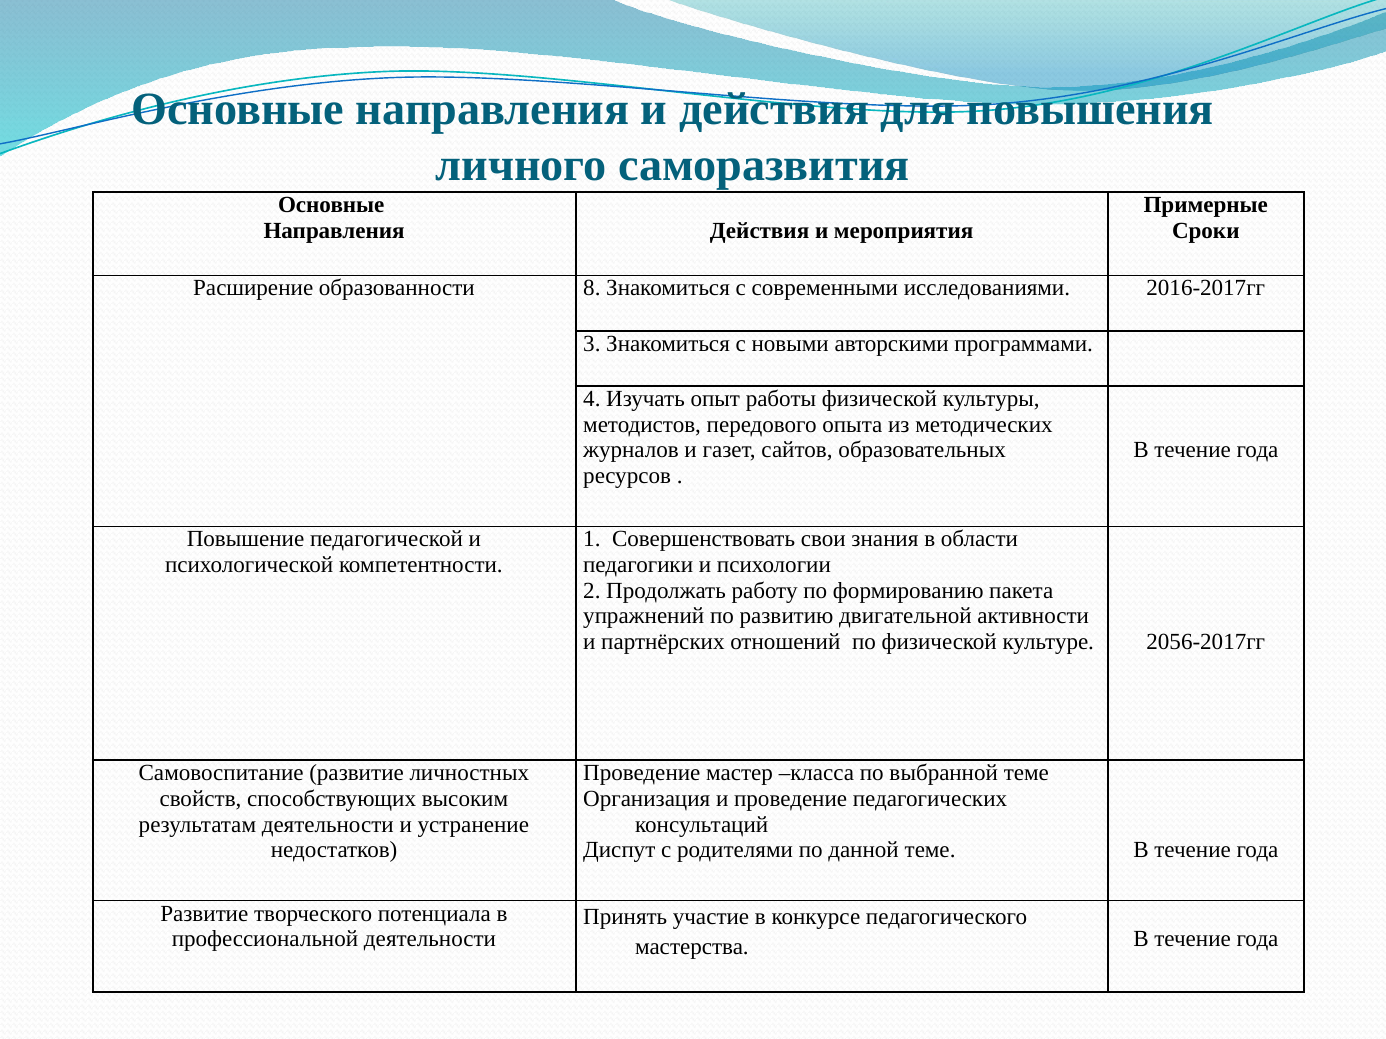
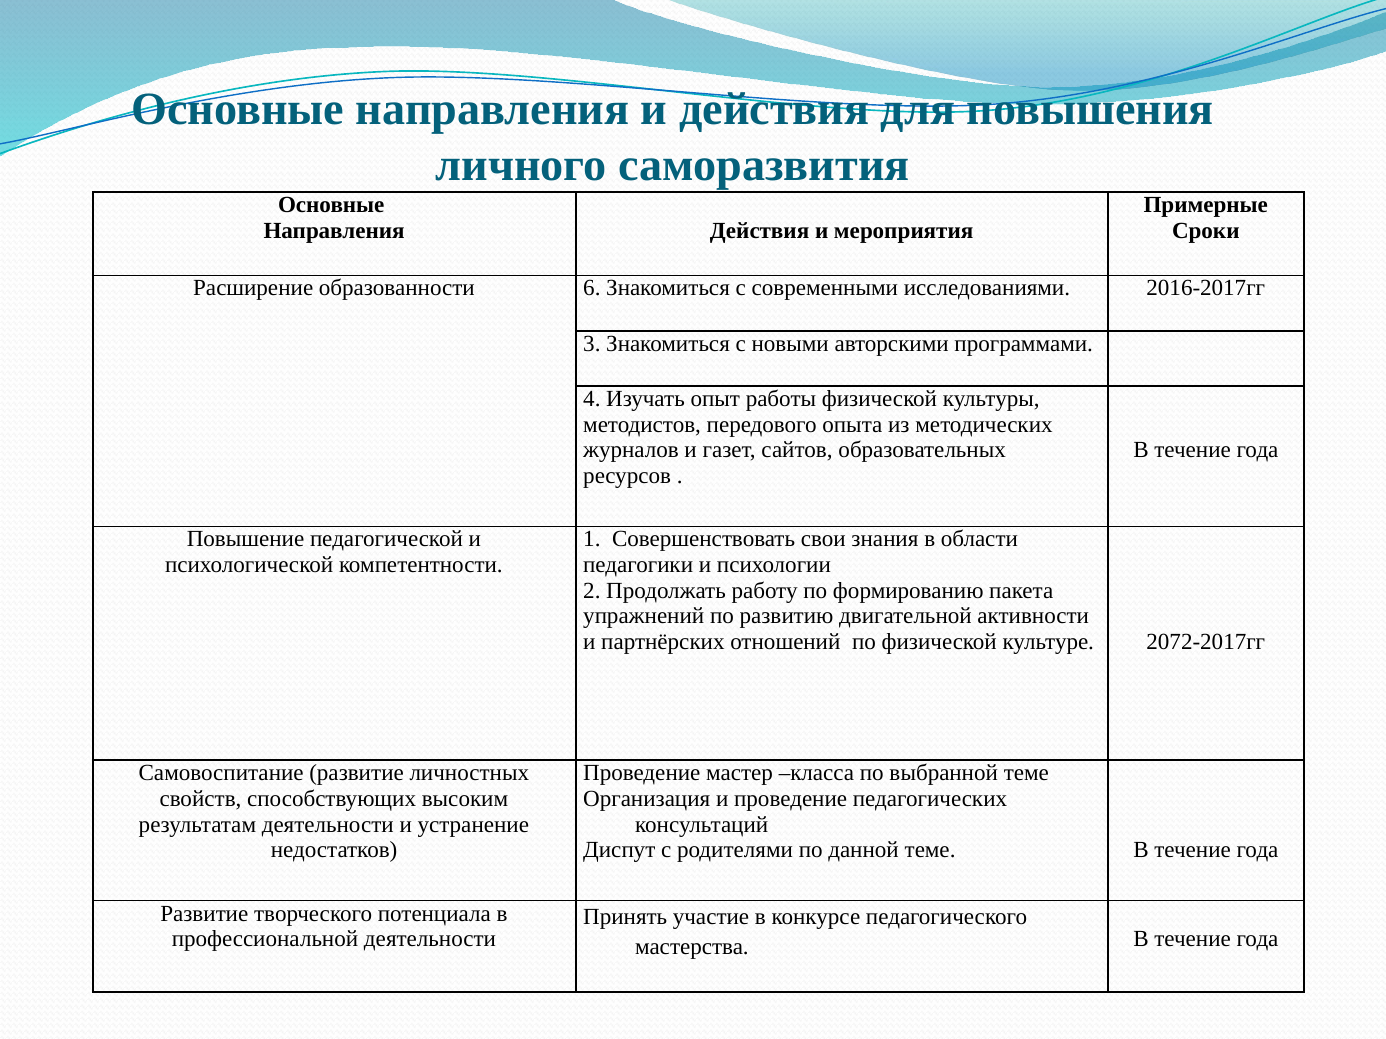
8: 8 -> 6 (592, 288)
2056-2017гг: 2056-2017гг -> 2072-2017гг (1206, 642)
